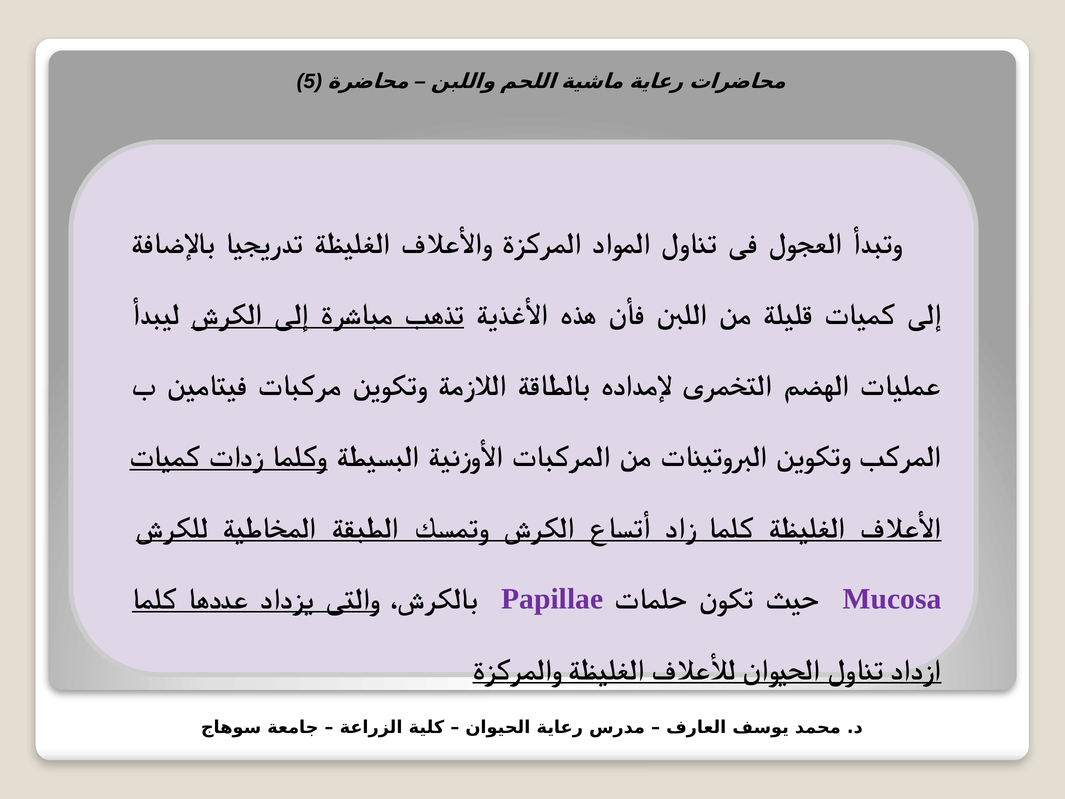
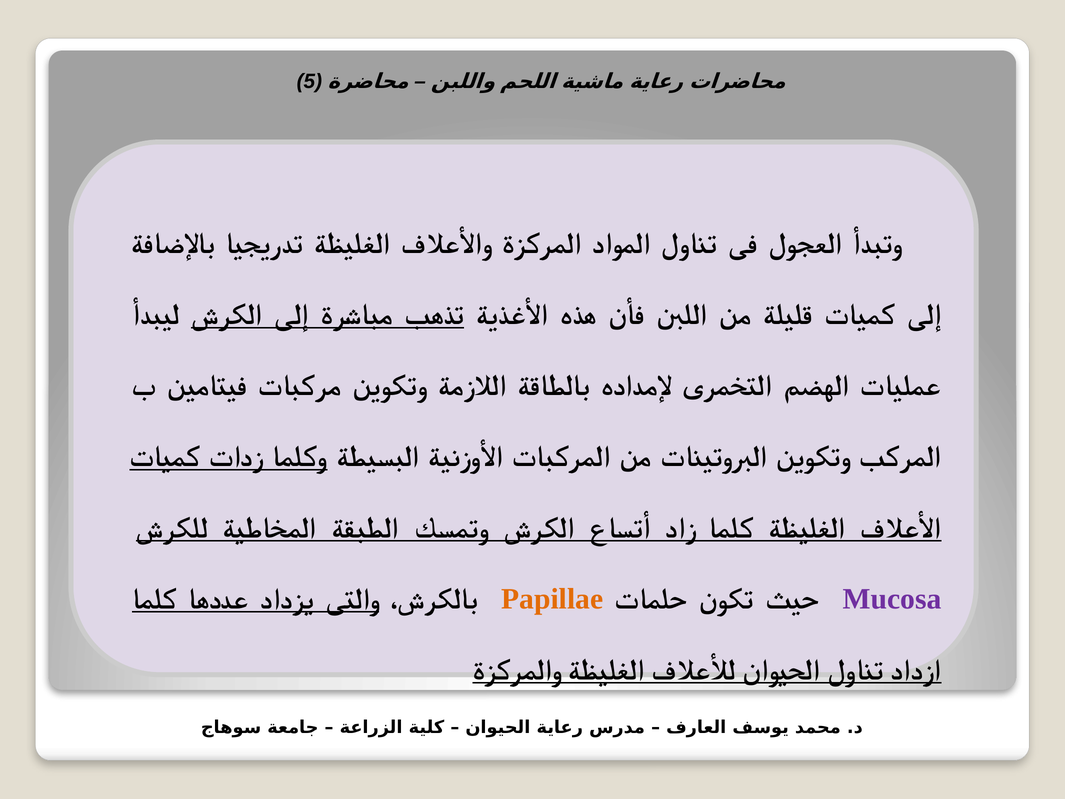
Papillae colour: purple -> orange (552, 599)
